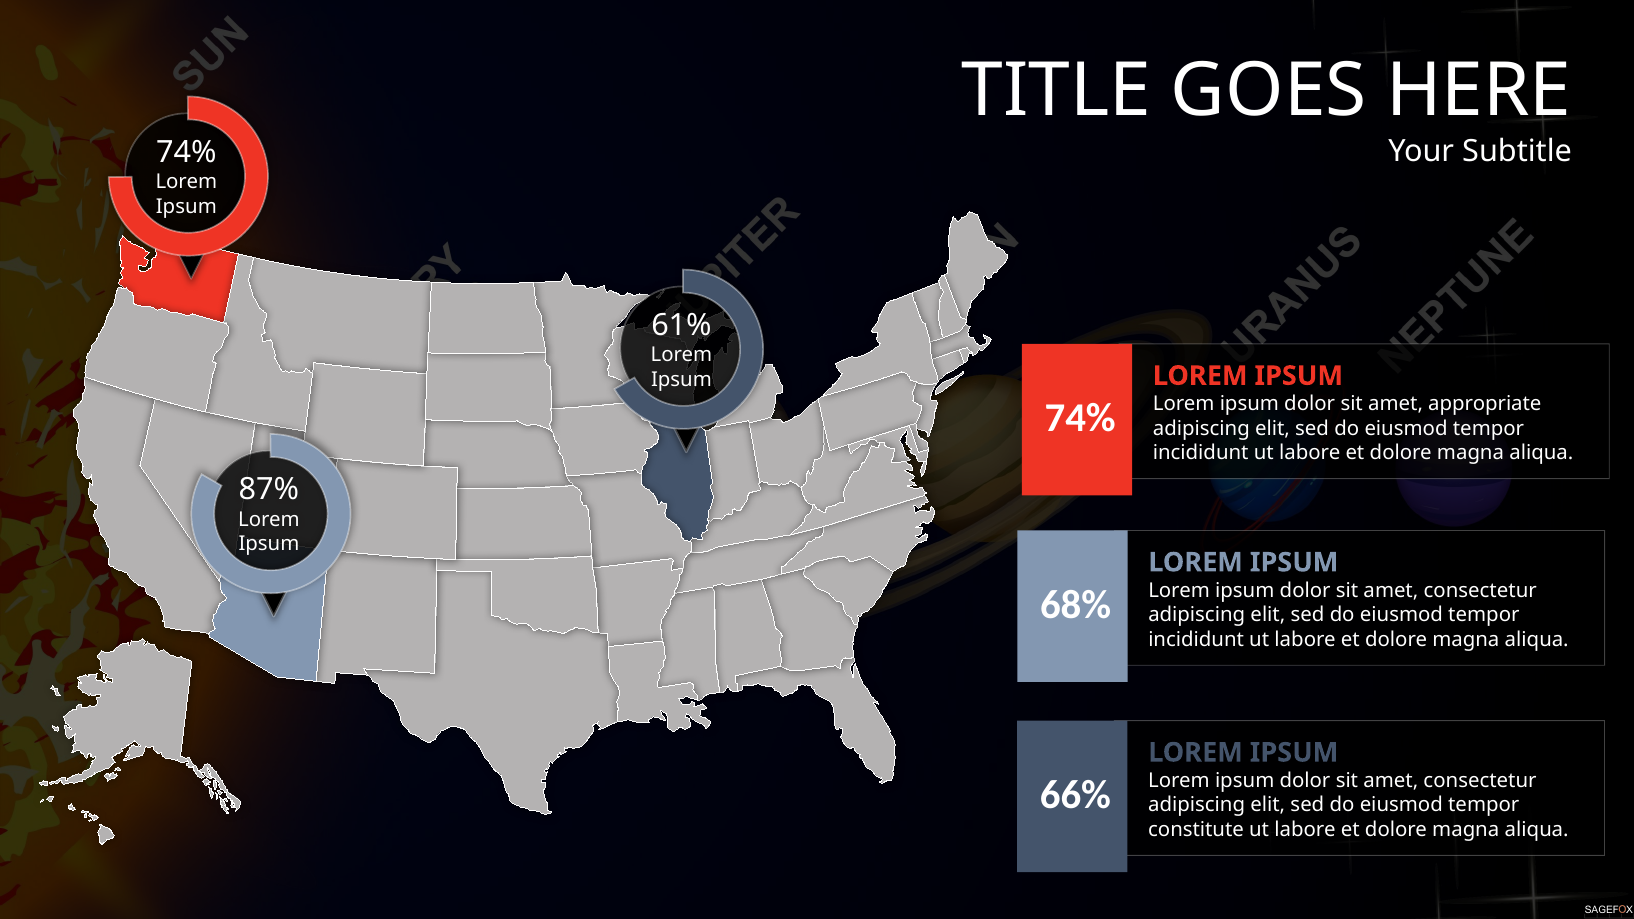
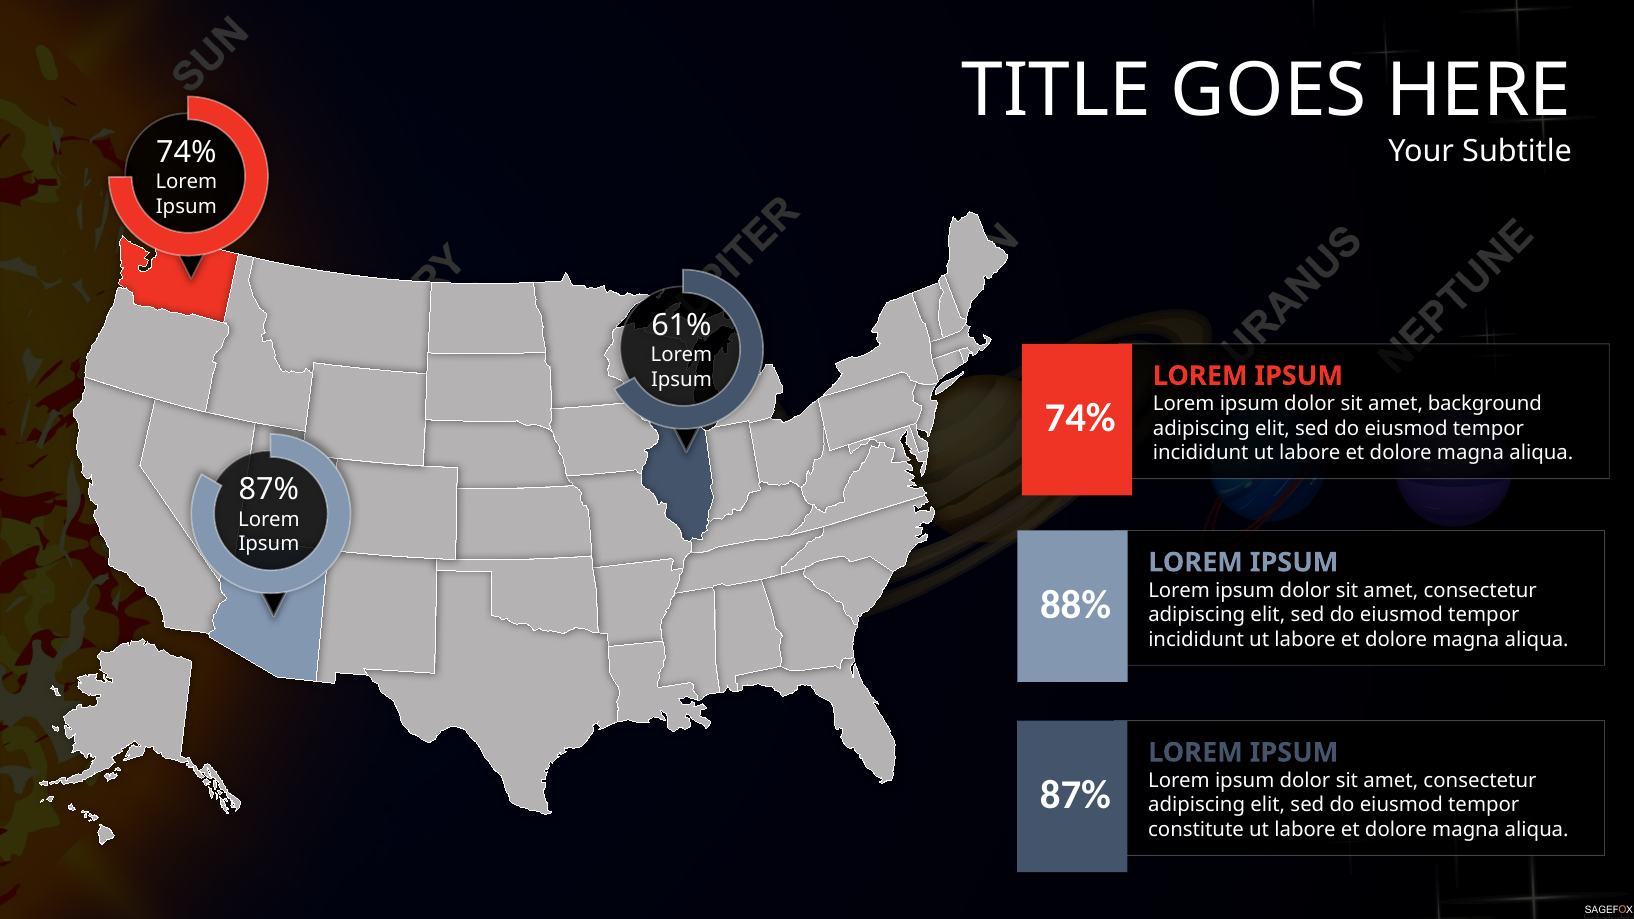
appropriate: appropriate -> background (1485, 404)
68%: 68% -> 88% (1076, 605)
66%: 66% -> 87% (1075, 795)
